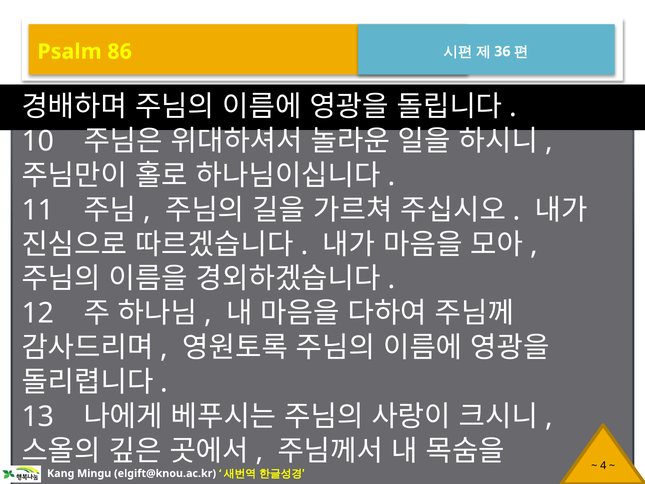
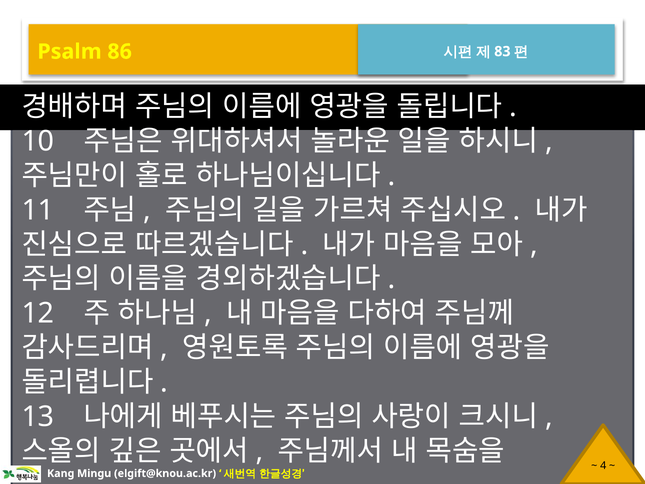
36: 36 -> 83 (502, 51)
